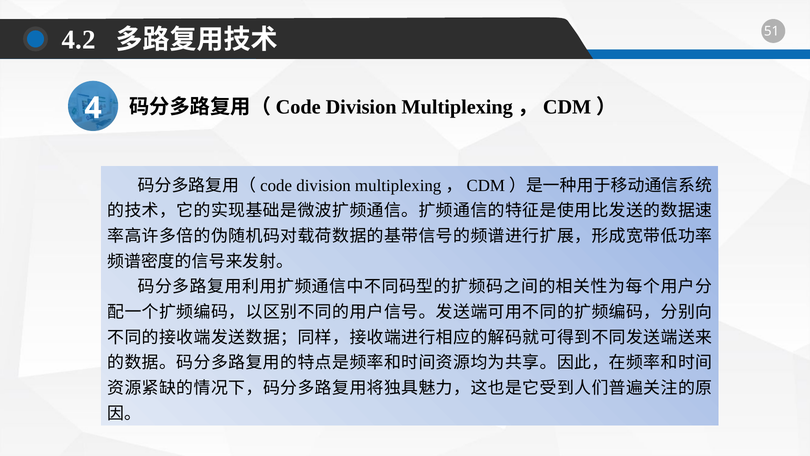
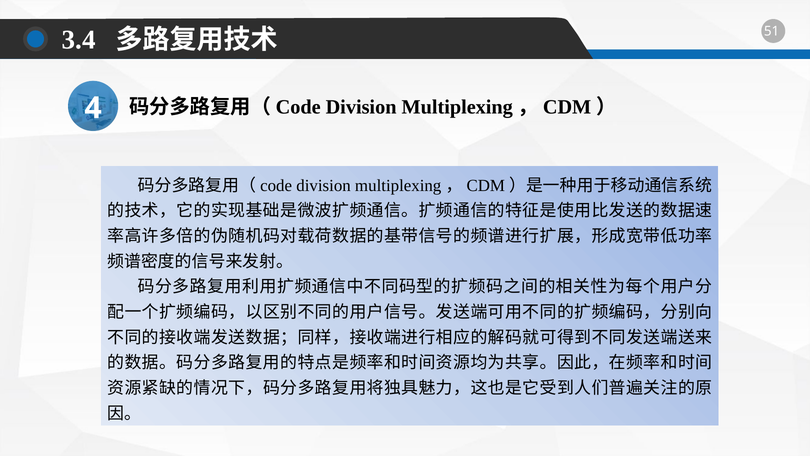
4.2: 4.2 -> 3.4 (79, 40)
